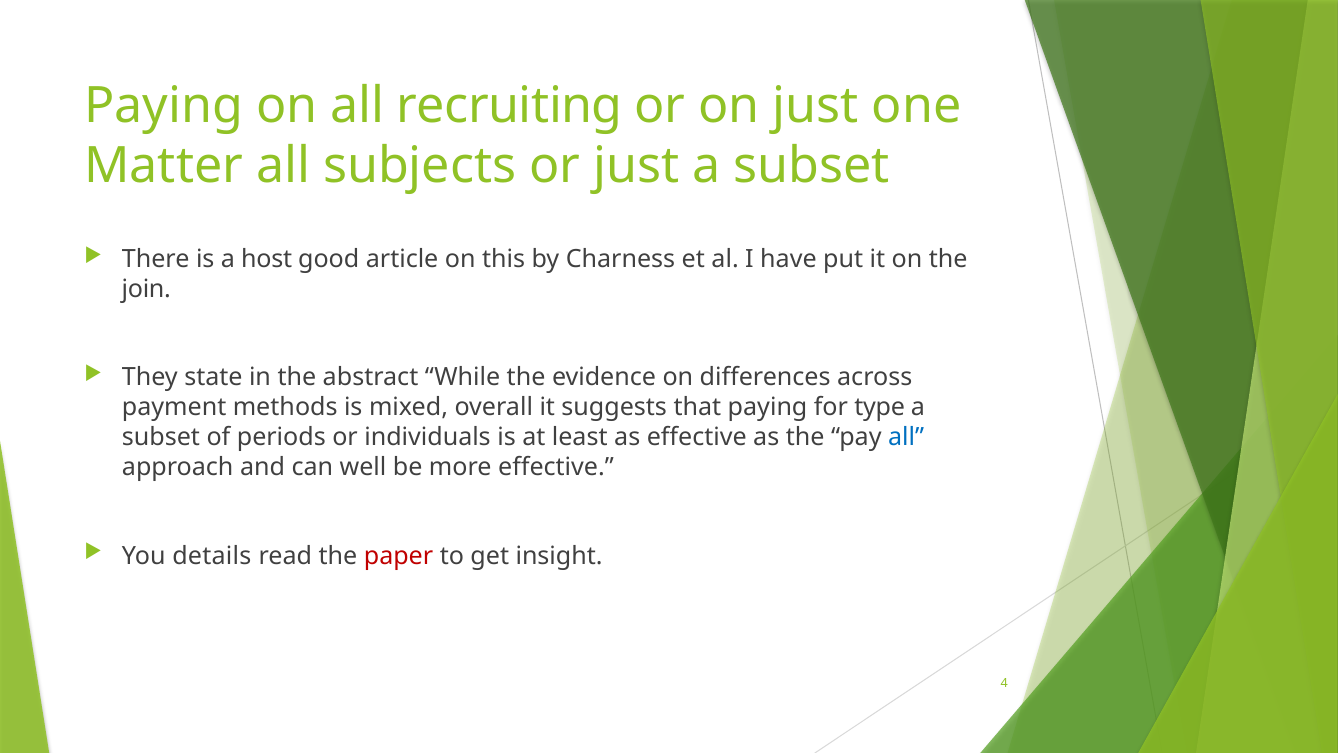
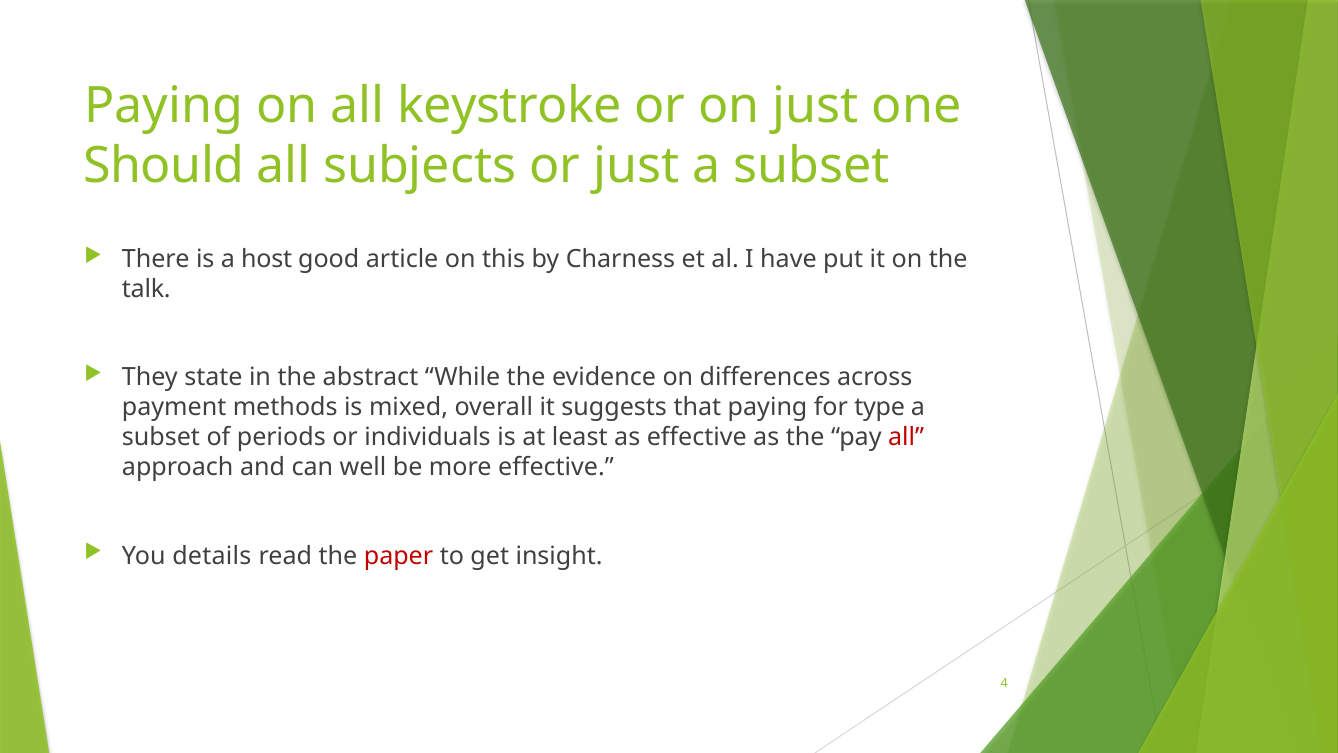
recruiting: recruiting -> keystroke (510, 106)
Matter: Matter -> Should (164, 166)
join: join -> talk (146, 289)
all colour: blue -> red (906, 437)
